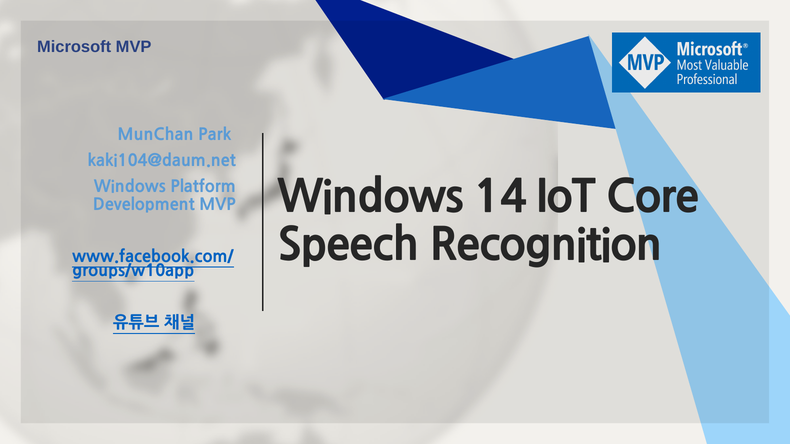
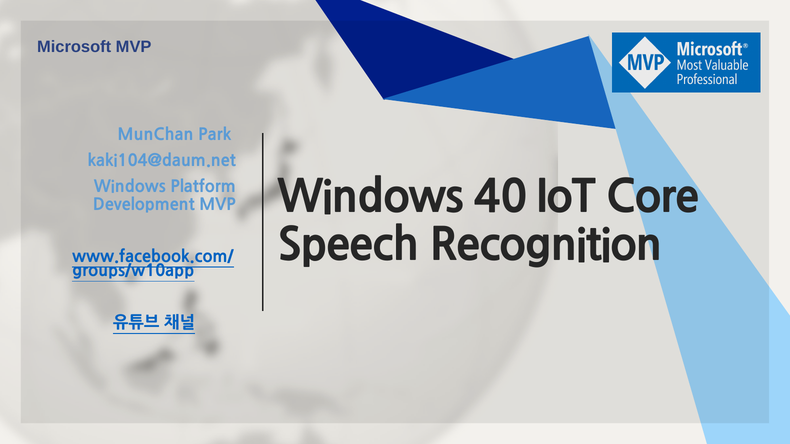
14: 14 -> 40 (501, 198)
